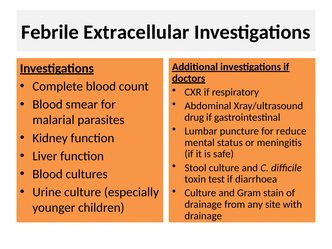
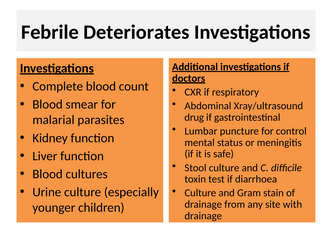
Extracellular: Extracellular -> Deteriorates (136, 32)
reduce: reduce -> control (291, 131)
